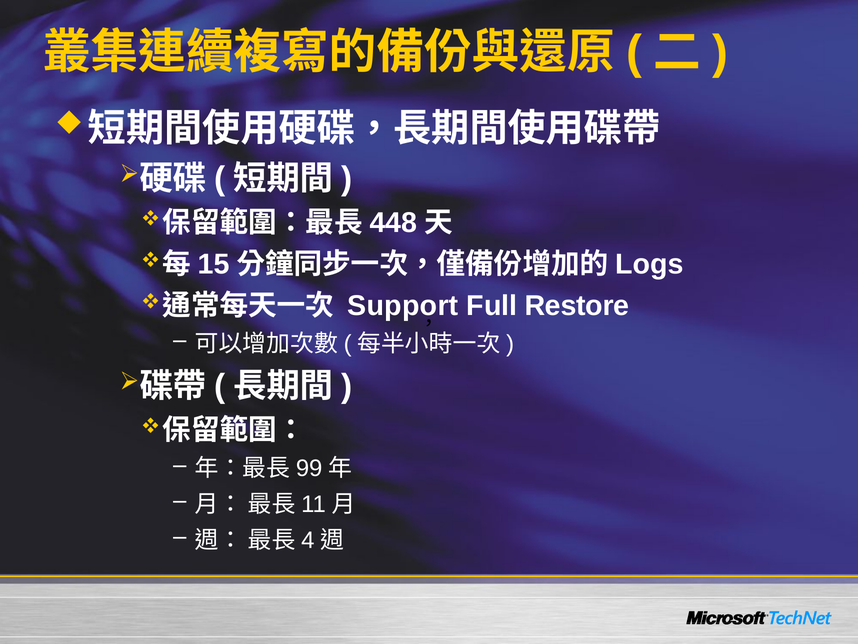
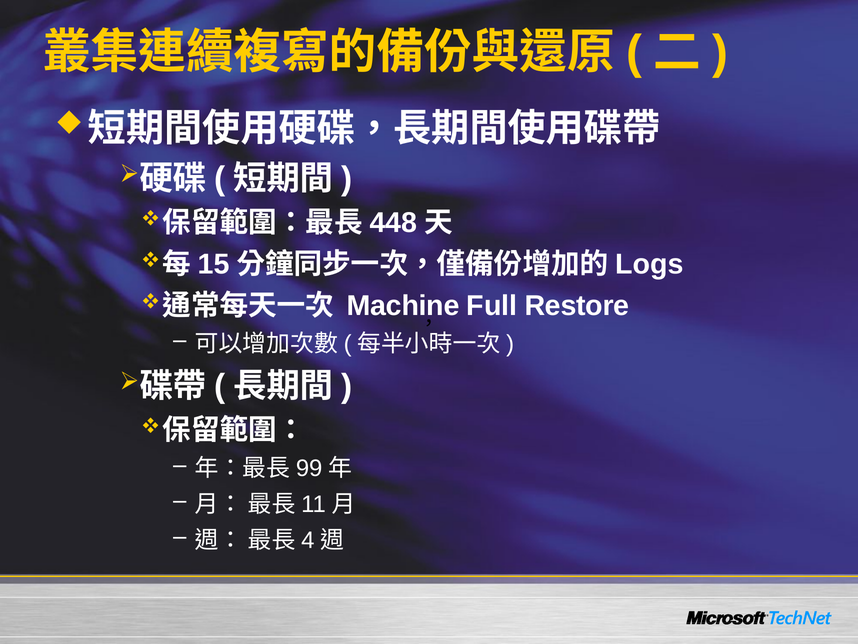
Support: Support -> Machine (403, 305)
